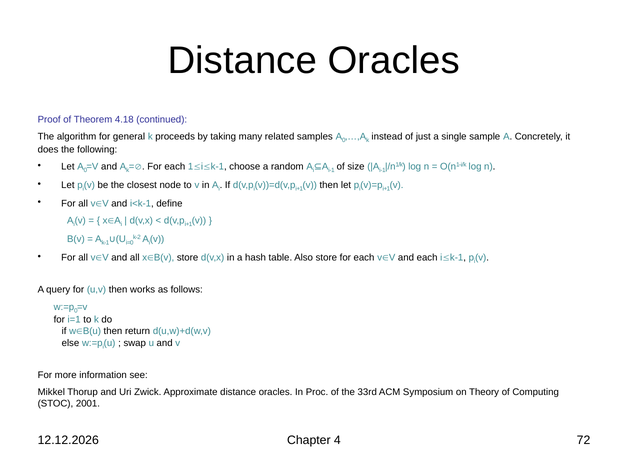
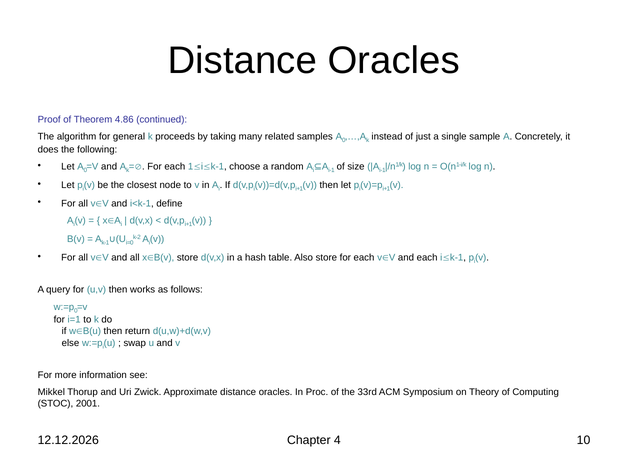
4.18: 4.18 -> 4.86 (124, 119)
72: 72 -> 10 (584, 440)
